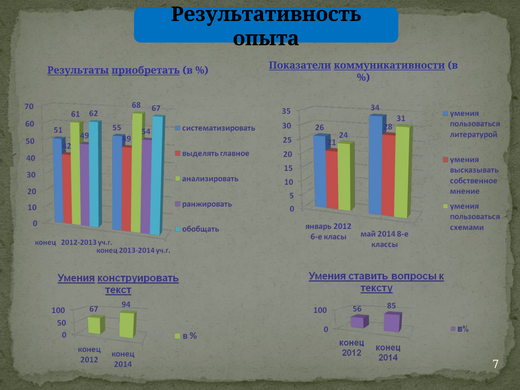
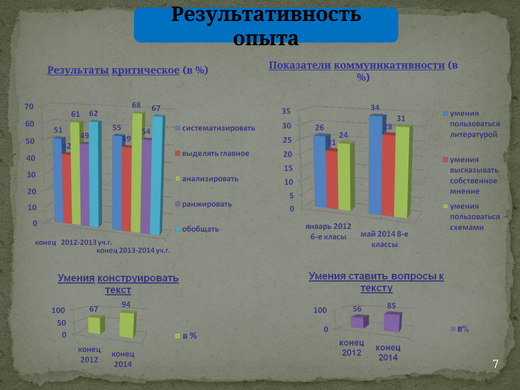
приобретать: приобретать -> критическое (146, 70)
